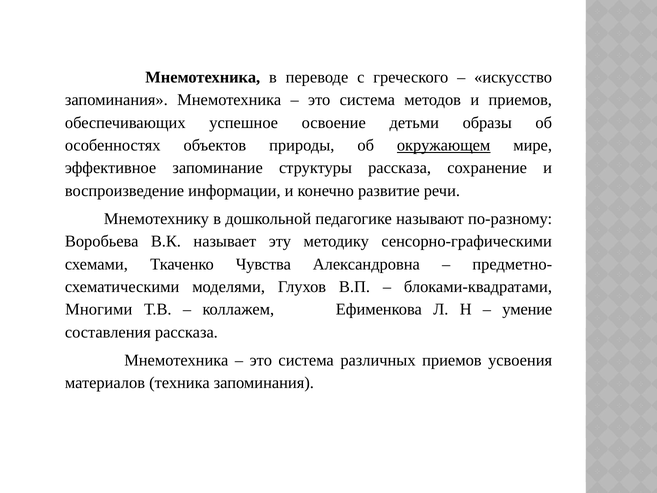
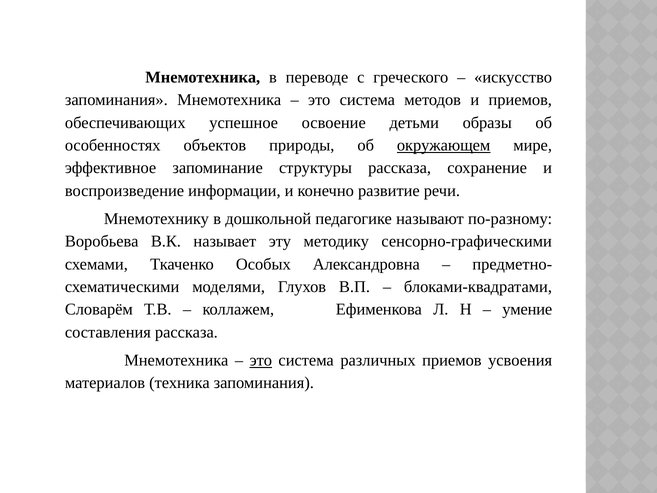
Чувства: Чувства -> Особых (263, 264)
Многими: Многими -> Словарём (99, 309)
это underline: none -> present (261, 360)
